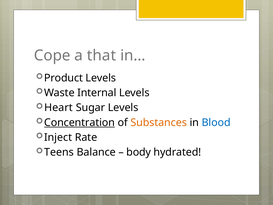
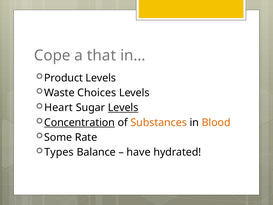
Internal: Internal -> Choices (97, 93)
Levels underline: none -> present (123, 108)
Blood colour: blue -> orange (216, 122)
Inject: Inject -> Some (58, 137)
Teens: Teens -> Types (59, 152)
body: body -> have (139, 152)
